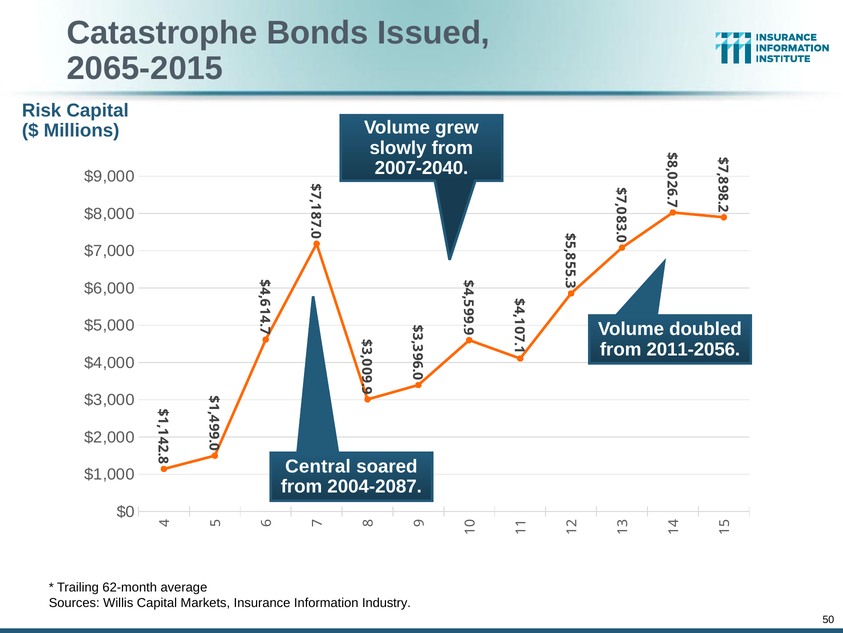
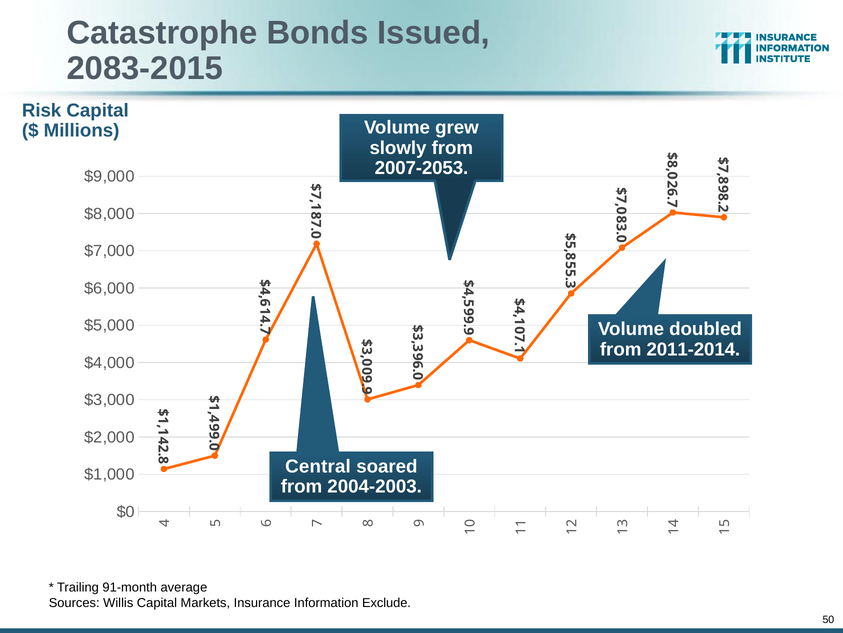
2065-2015: 2065-2015 -> 2083-2015 (145, 68)
2007-2040: 2007-2040 -> 2007-2053 (421, 168)
2011-2056: 2011-2056 -> 2011-2014 (693, 349)
2004-2087: 2004-2087 -> 2004-2003 (375, 486)
62-month: 62-month -> 91-month (130, 587)
Industry: Industry -> Exclude (387, 602)
